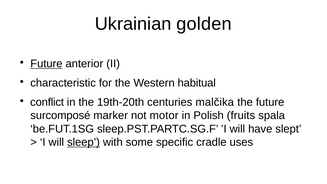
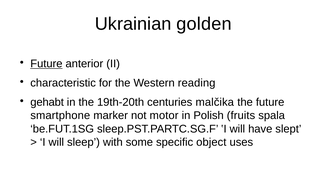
habitual: habitual -> reading (197, 83)
conflict: conflict -> gehabt (47, 102)
surcomposé: surcomposé -> smartphone (60, 115)
sleep underline: present -> none (83, 142)
cradle: cradle -> object (211, 142)
